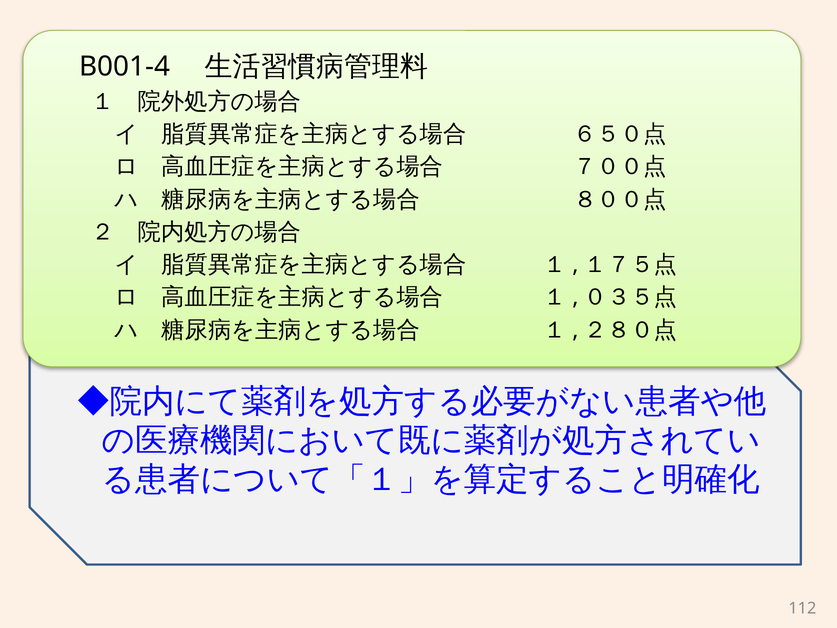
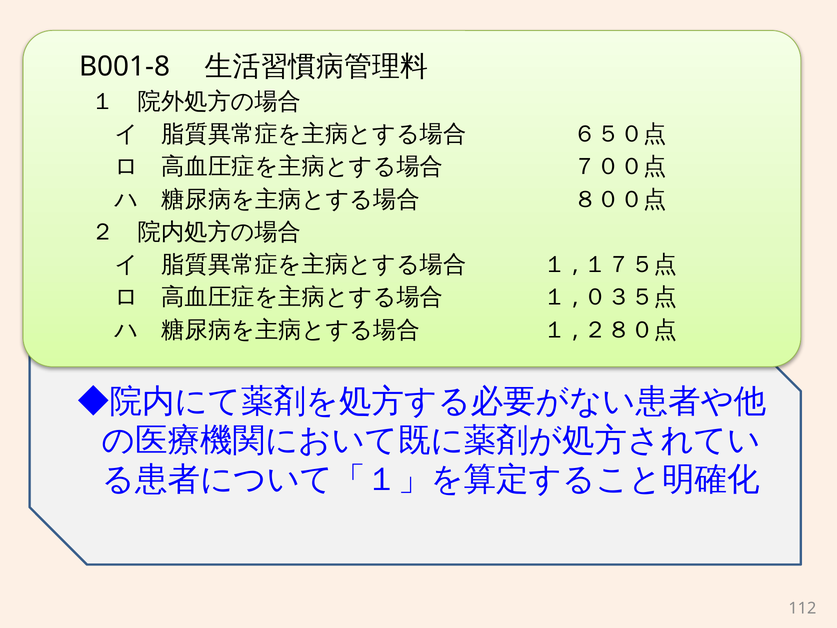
B001-4: B001-4 -> B001-8 (125, 67)
